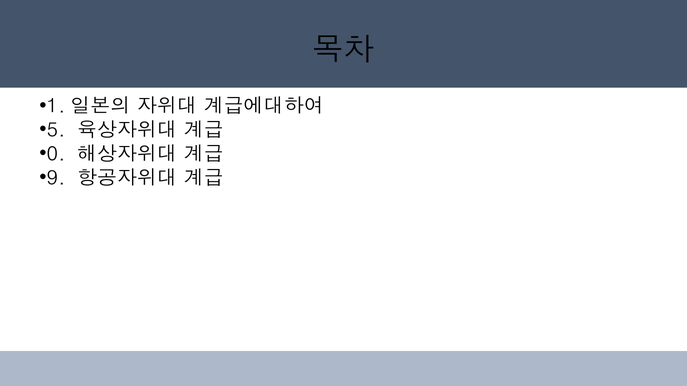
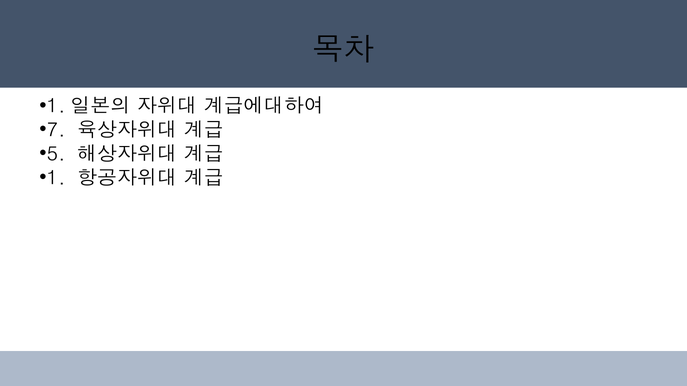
5: 5 -> 7 (56, 130)
0: 0 -> 5 (56, 154)
9: 9 -> 1 (56, 178)
